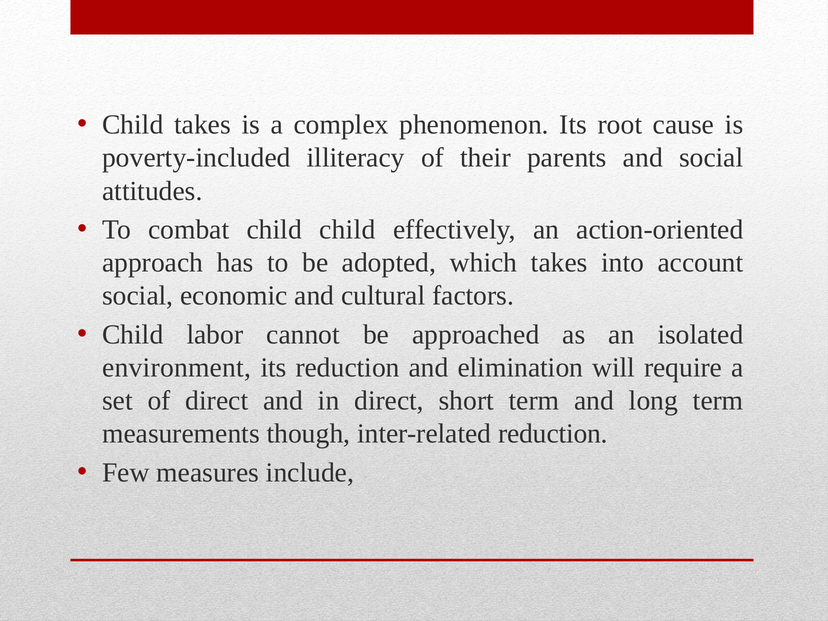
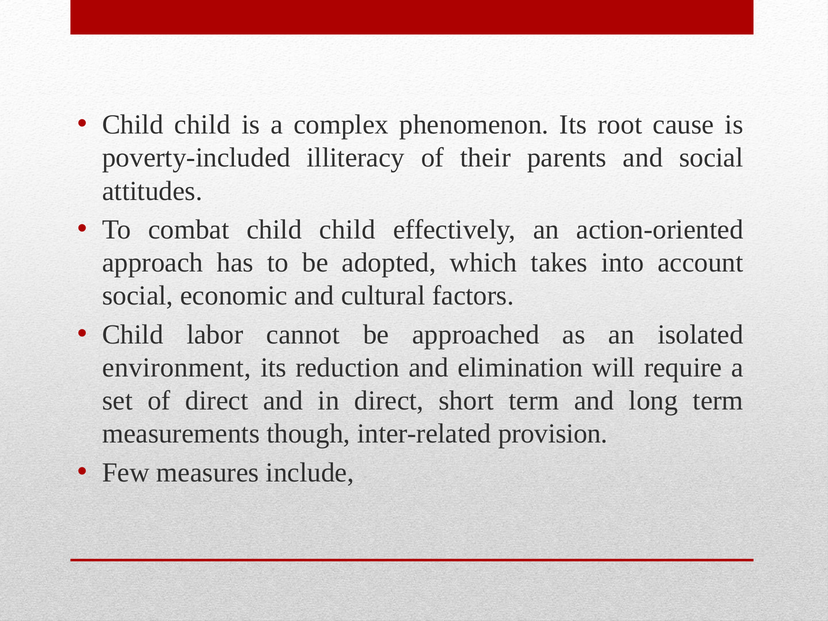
takes: takes -> child (202, 125)
inter-related reduction: reduction -> provision (553, 434)
